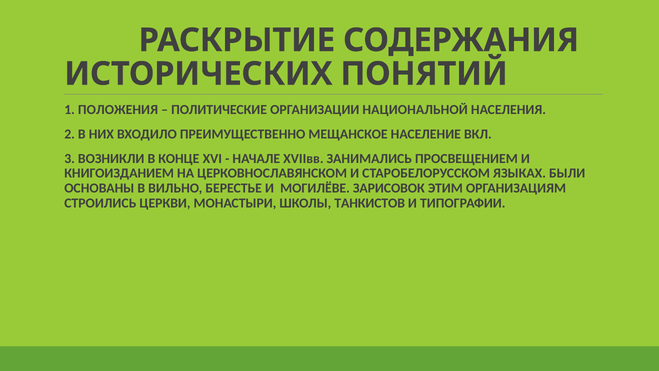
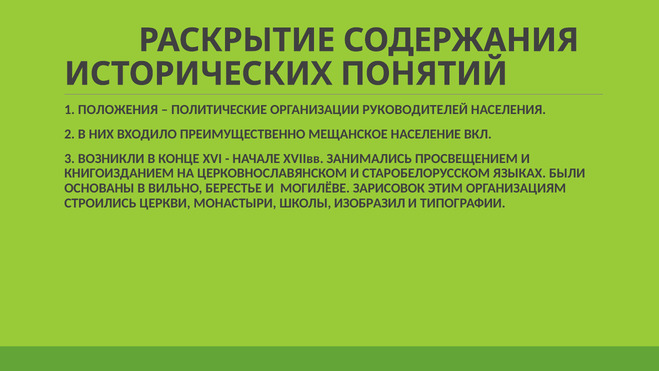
НАЦИОНАЛЬНОЙ: НАЦИОНАЛЬНОЙ -> РУКОВОДИТЕЛЕЙ (415, 110)
ТАНКИСТОВ: ТАНКИСТОВ -> ИЗОБРАЗИЛ (370, 203)
